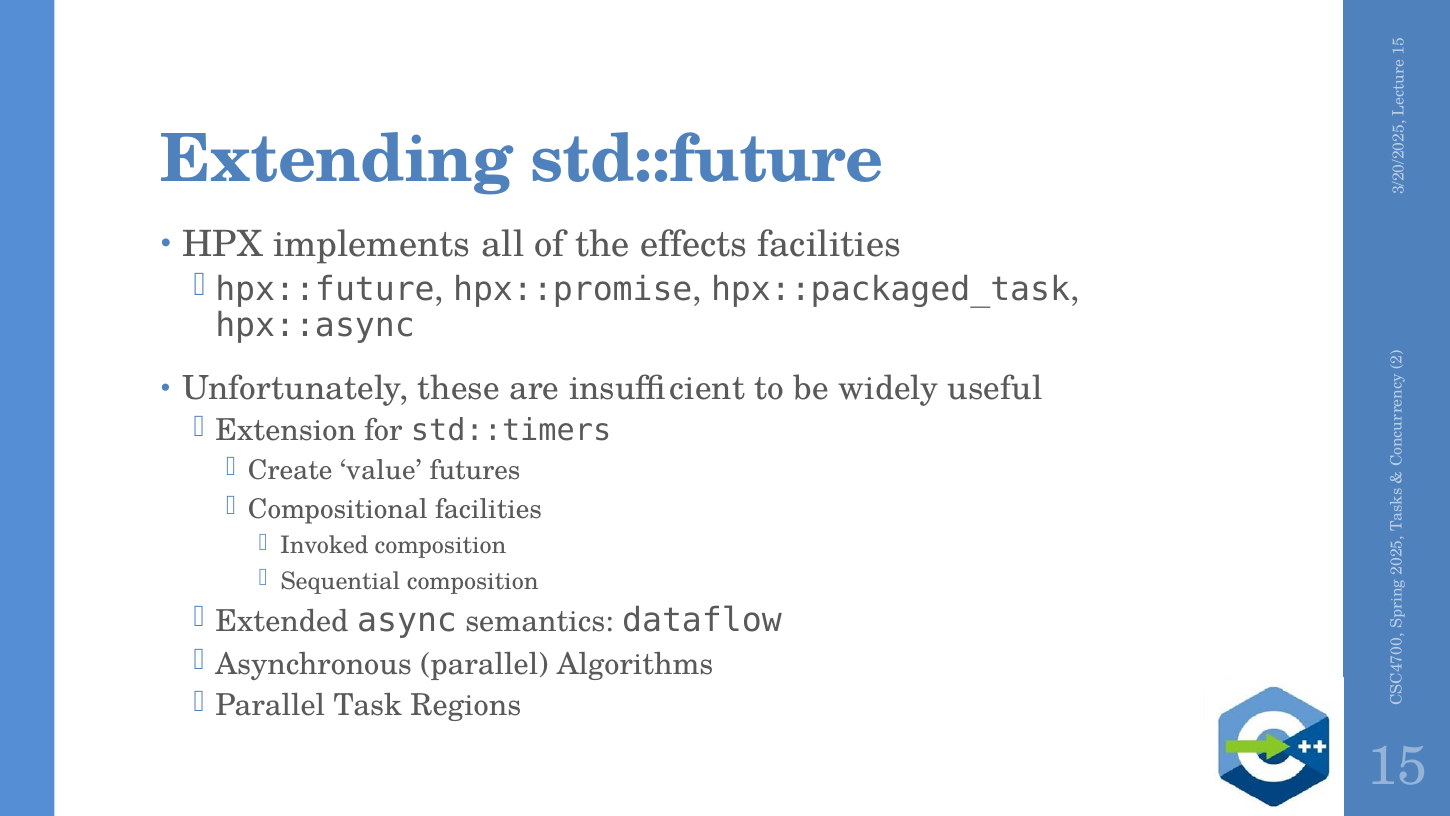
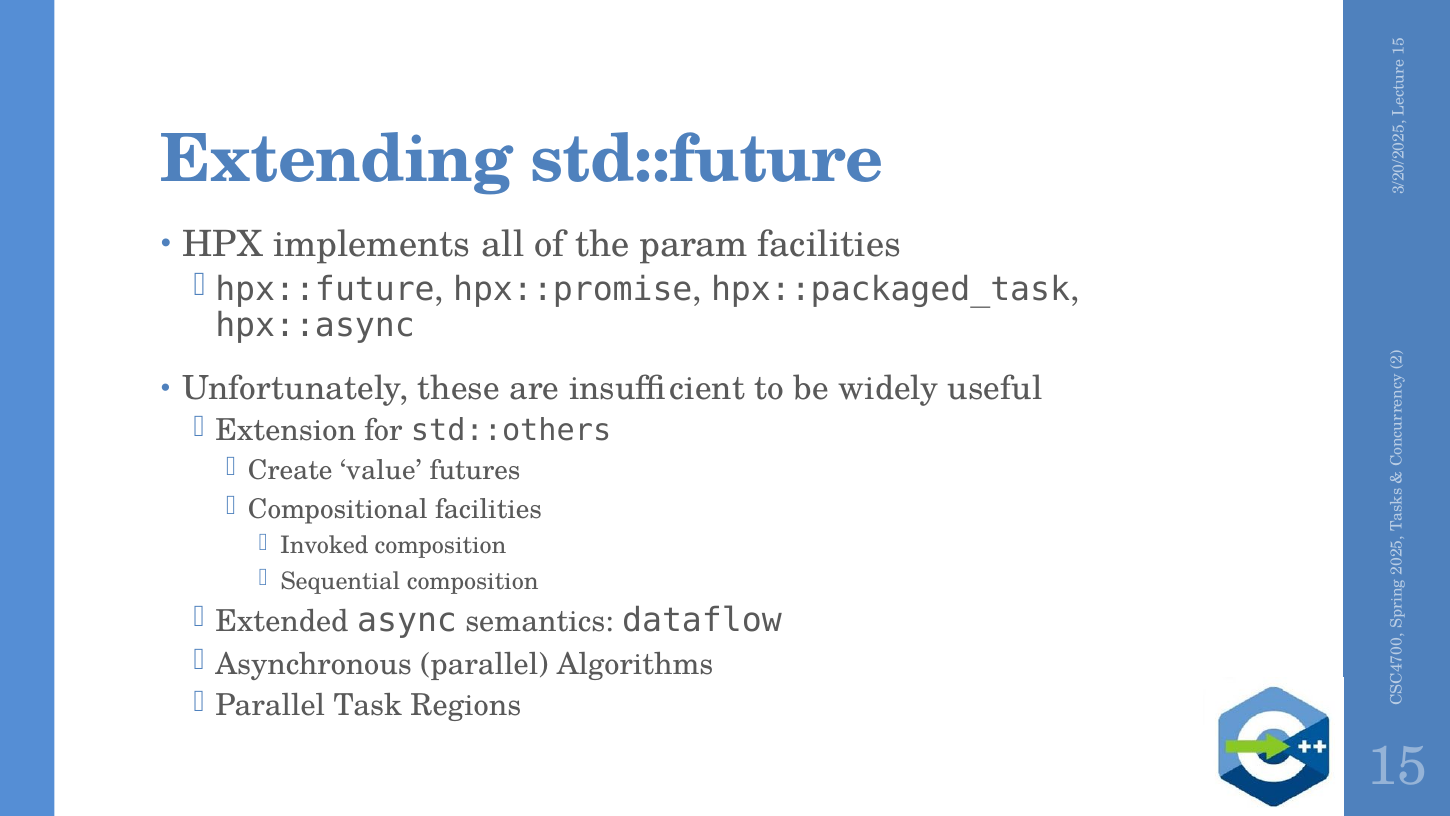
effects: effects -> param (694, 244)
std::timers: std::timers -> std::others (511, 431)
